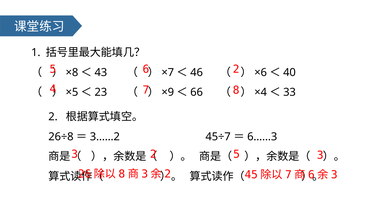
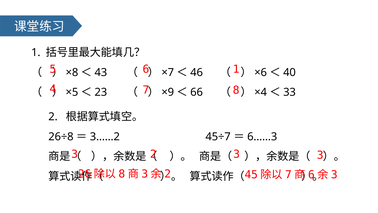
6 2: 2 -> 1 (236, 69)
5: 5 -> 3 (237, 154)
